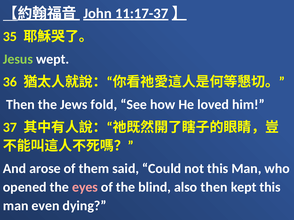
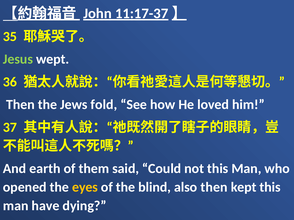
arose: arose -> earth (45, 169)
eyes colour: pink -> yellow (85, 188)
even: even -> have (46, 206)
